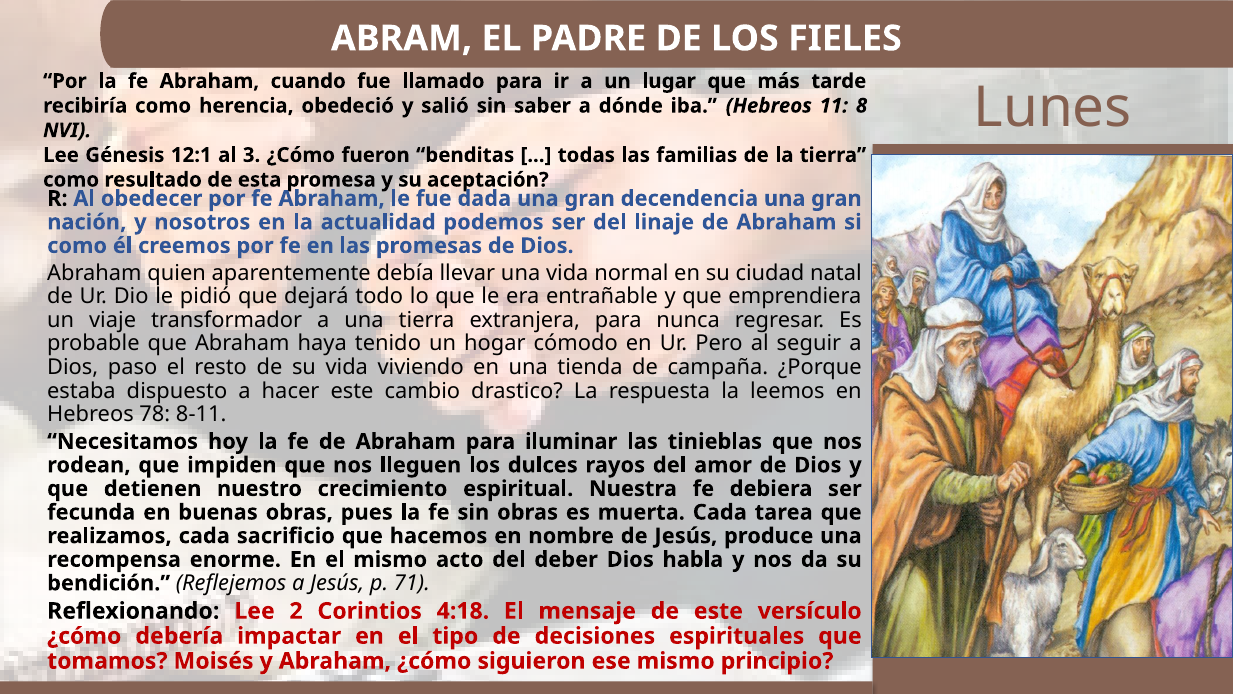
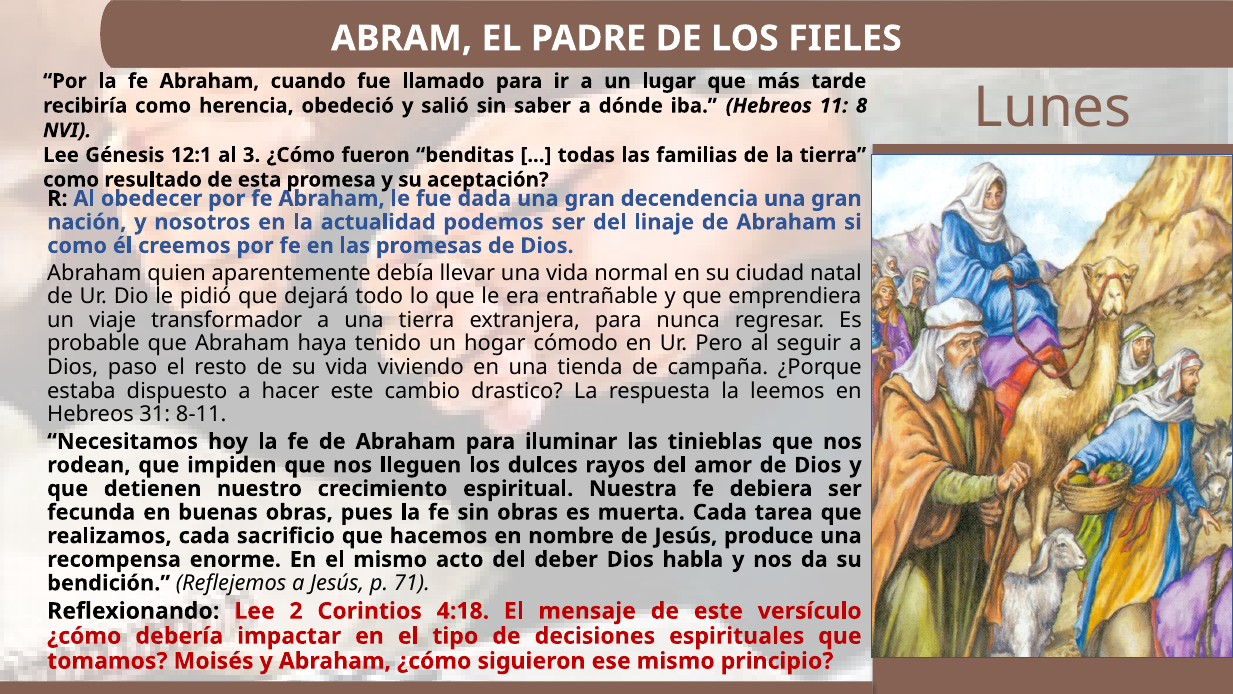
78: 78 -> 31 (155, 414)
